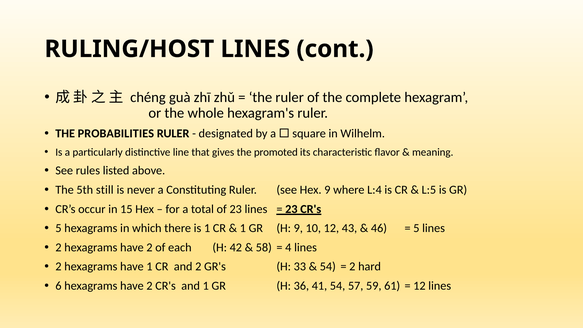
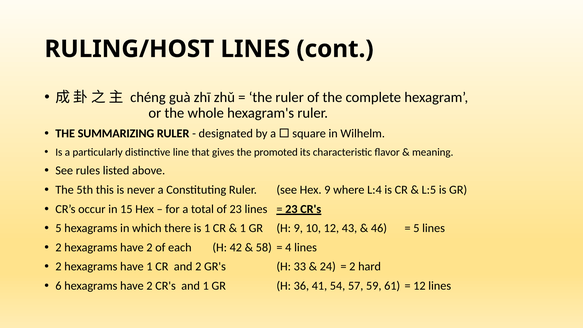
PROBABILITIES: PROBABILITIES -> SUMMARIZING (116, 134)
still: still -> this (105, 190)
54: 54 -> 24 (328, 267)
